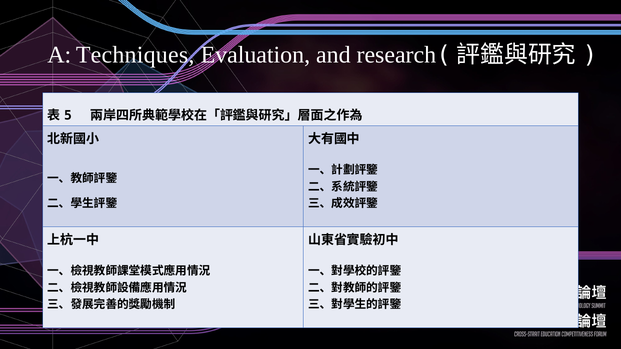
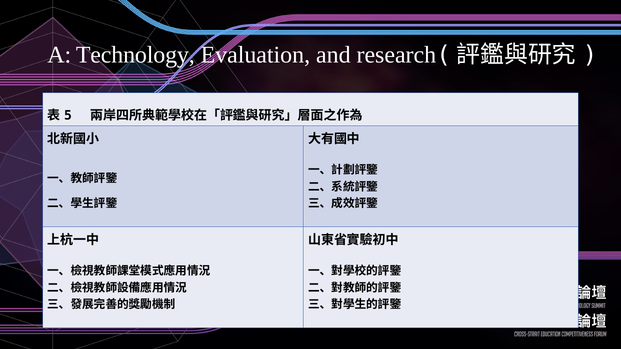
Techniques: Techniques -> Technology (135, 55)
